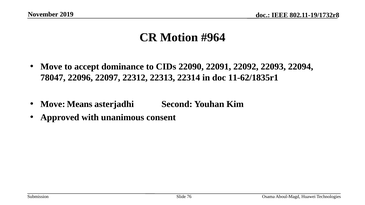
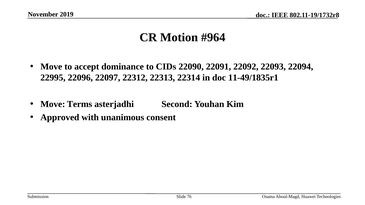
78047: 78047 -> 22995 (53, 78)
11-62/1835r1: 11-62/1835r1 -> 11-49/1835r1 (253, 78)
Means: Means -> Terms (80, 104)
